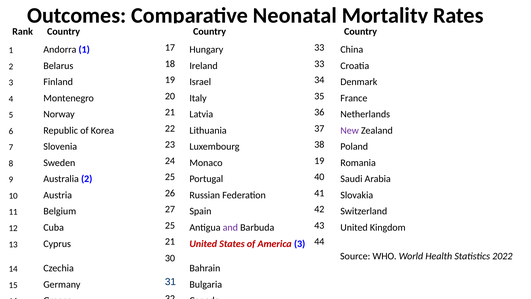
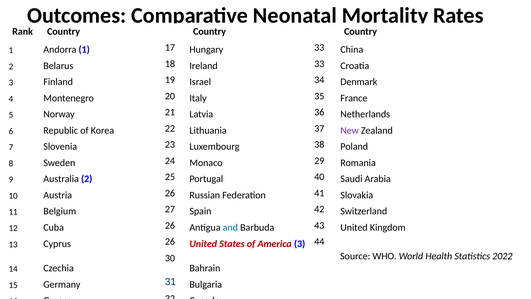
Monaco 19: 19 -> 29 (319, 161)
Cuba 25: 25 -> 26 (170, 225)
and colour: purple -> blue (230, 227)
Cyprus 21: 21 -> 26 (170, 241)
